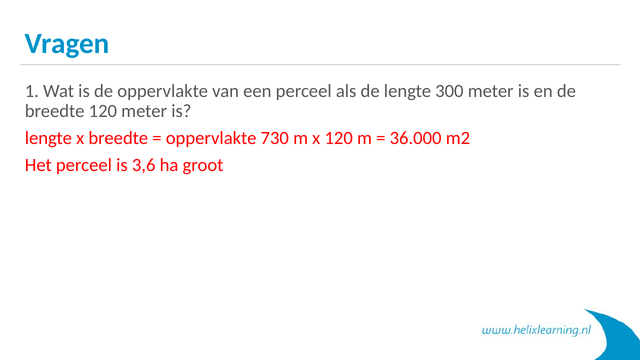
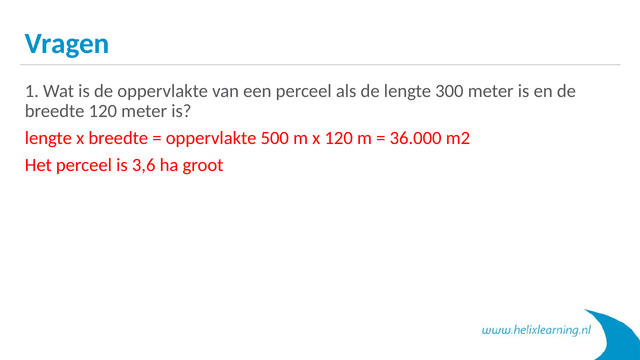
730: 730 -> 500 (275, 138)
